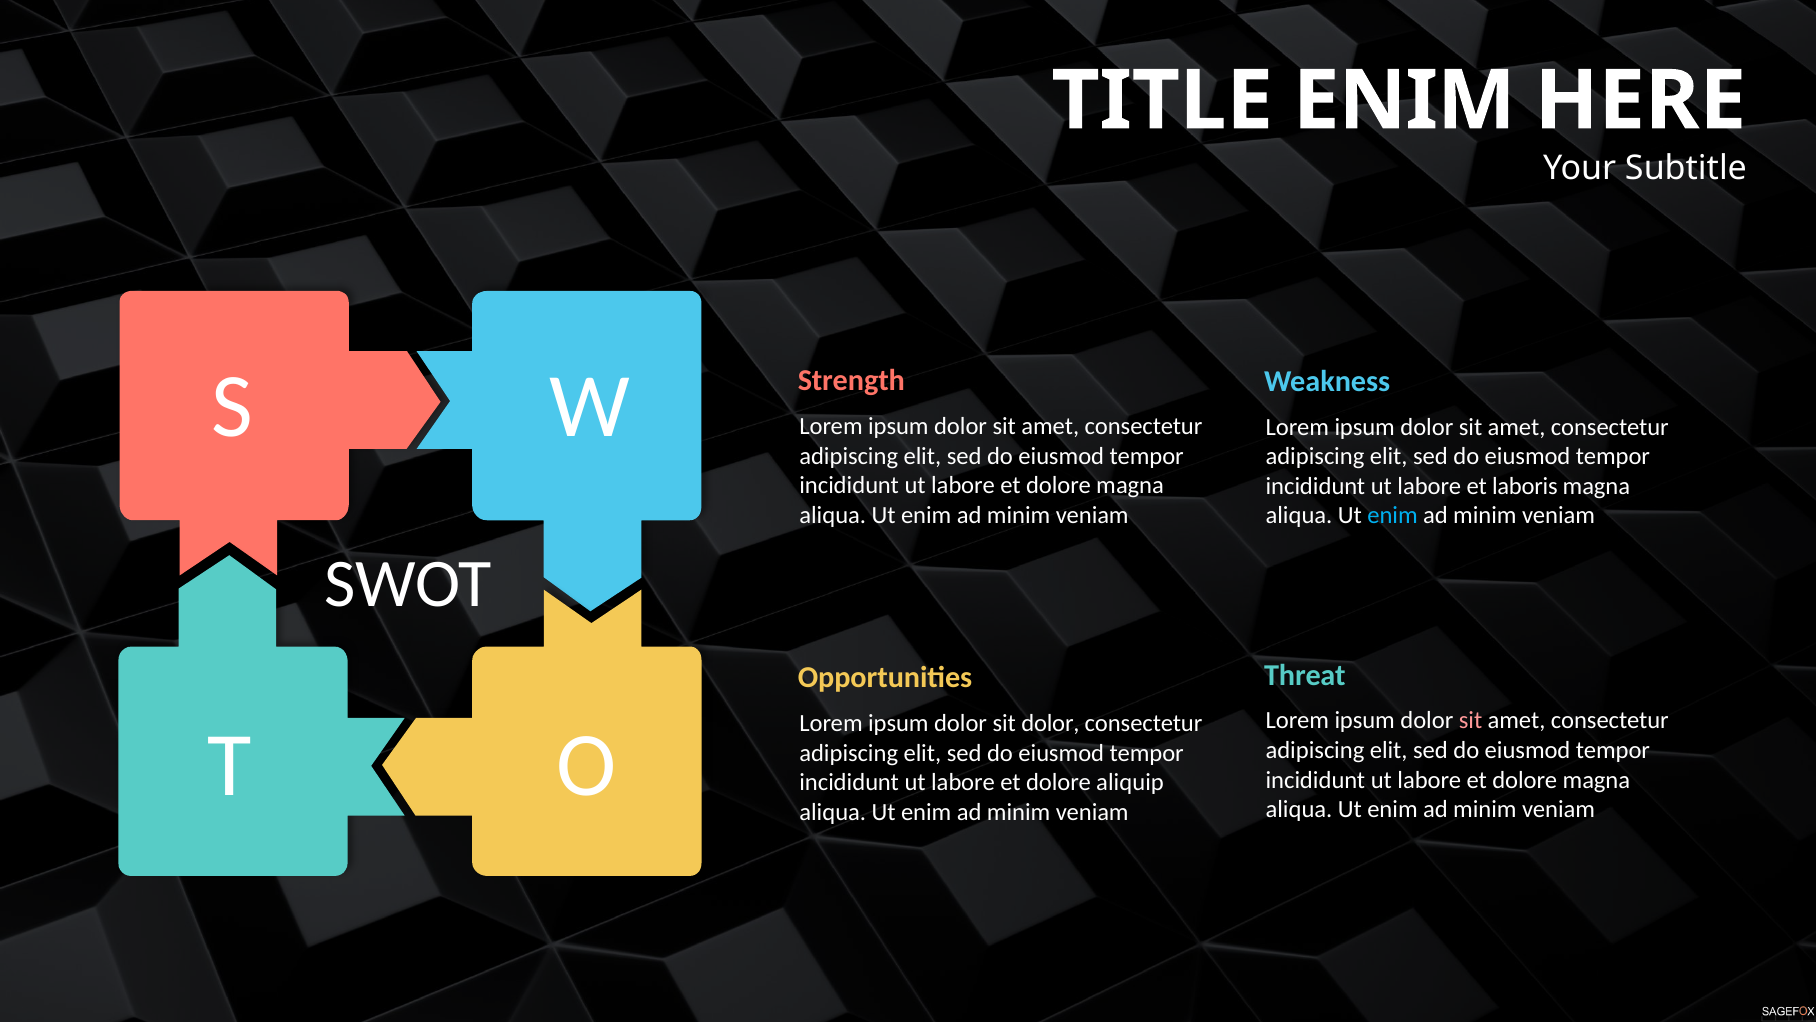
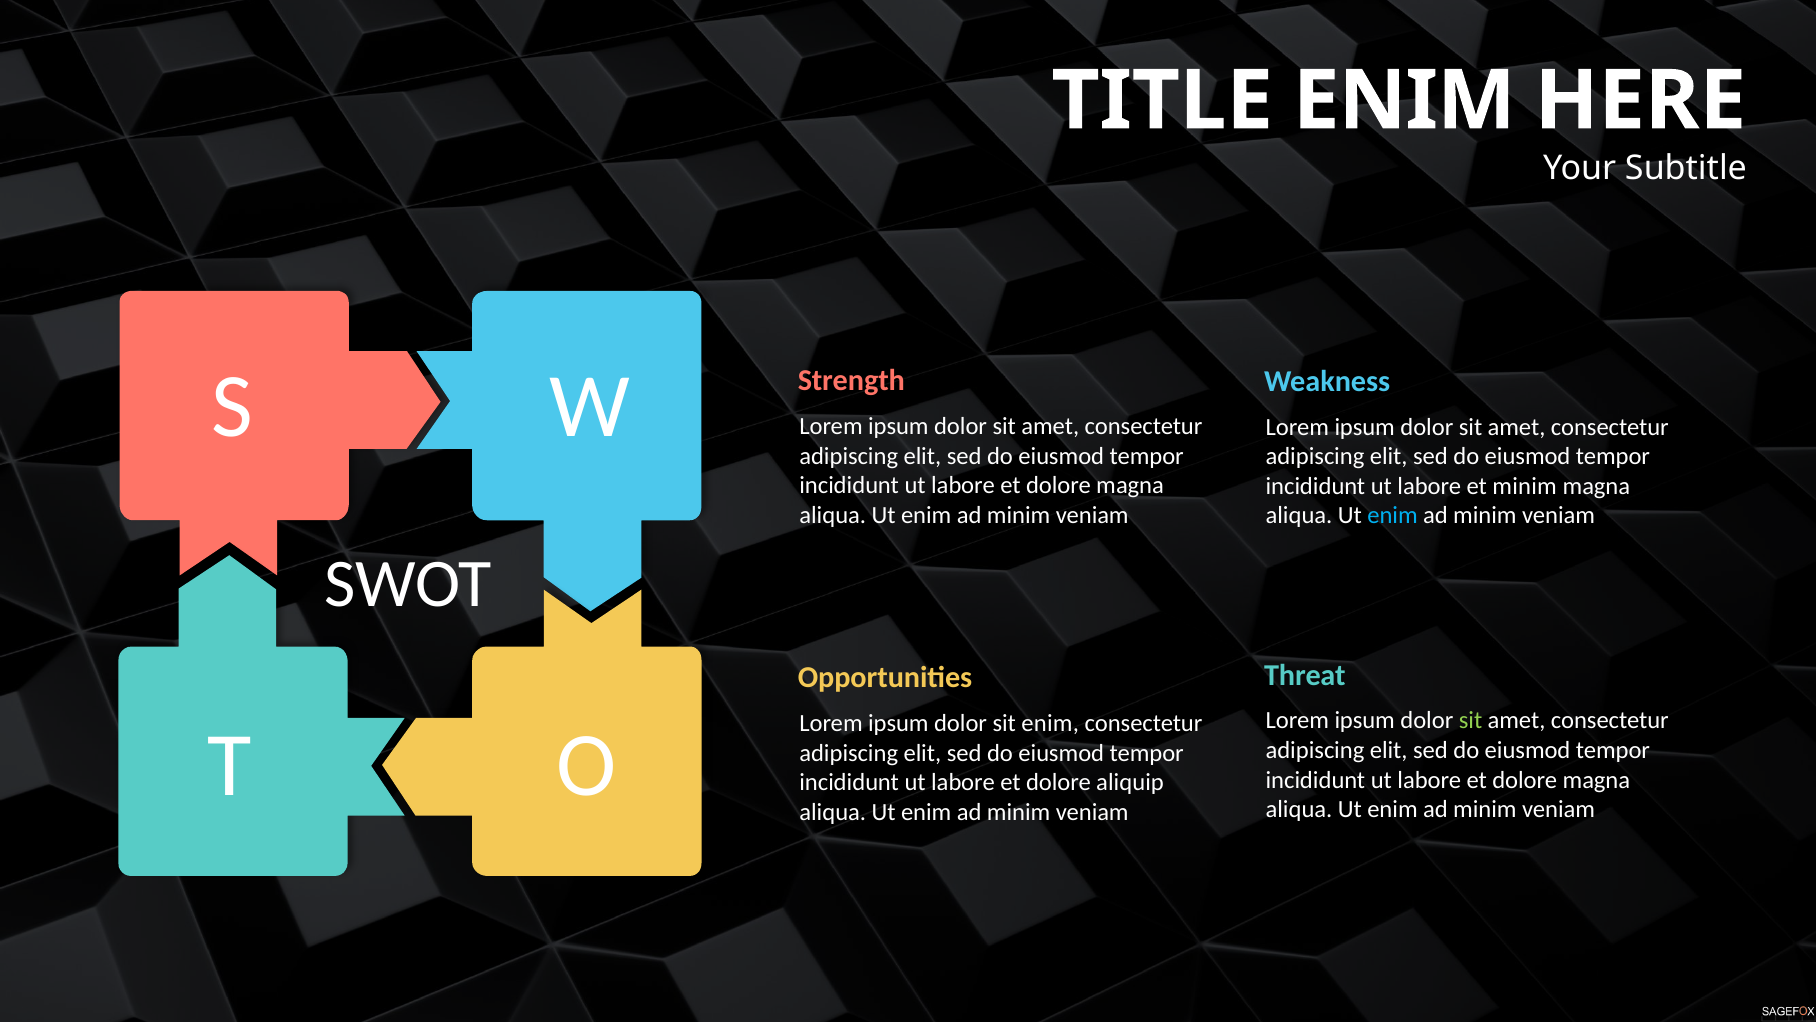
et laboris: laboris -> minim (1525, 486)
sit colour: pink -> light green (1471, 720)
sit dolor: dolor -> enim (1050, 723)
